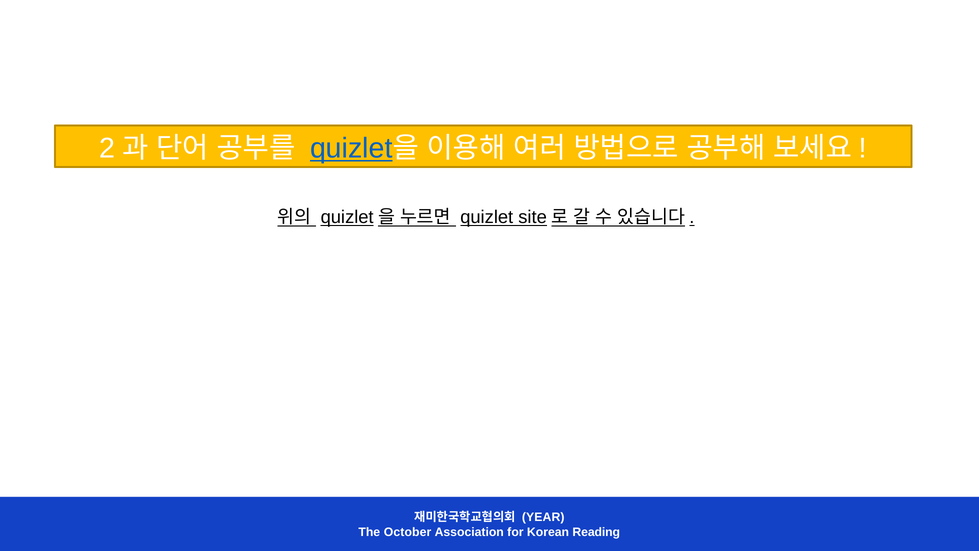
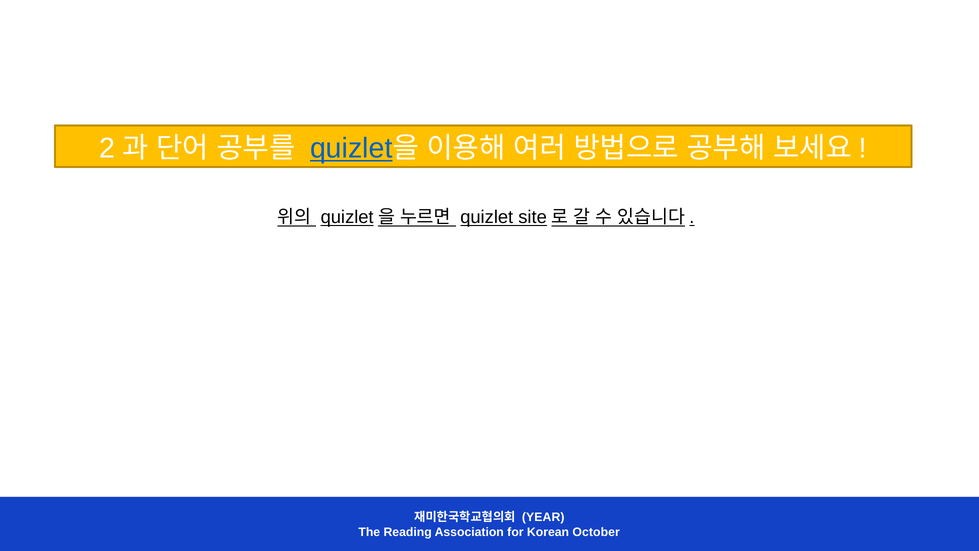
October: October -> Reading (408, 532)
Reading: Reading -> October (596, 532)
